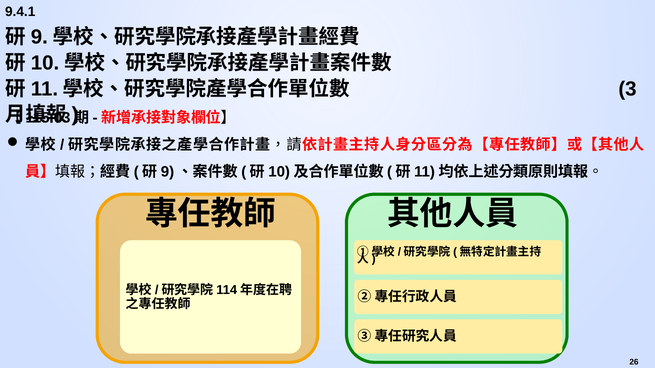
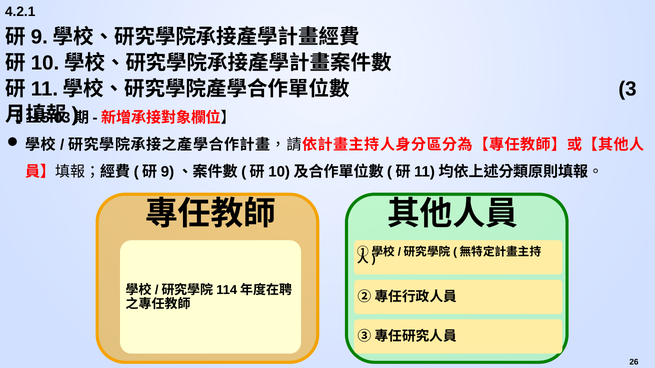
9.4.1: 9.4.1 -> 4.2.1 (20, 12)
